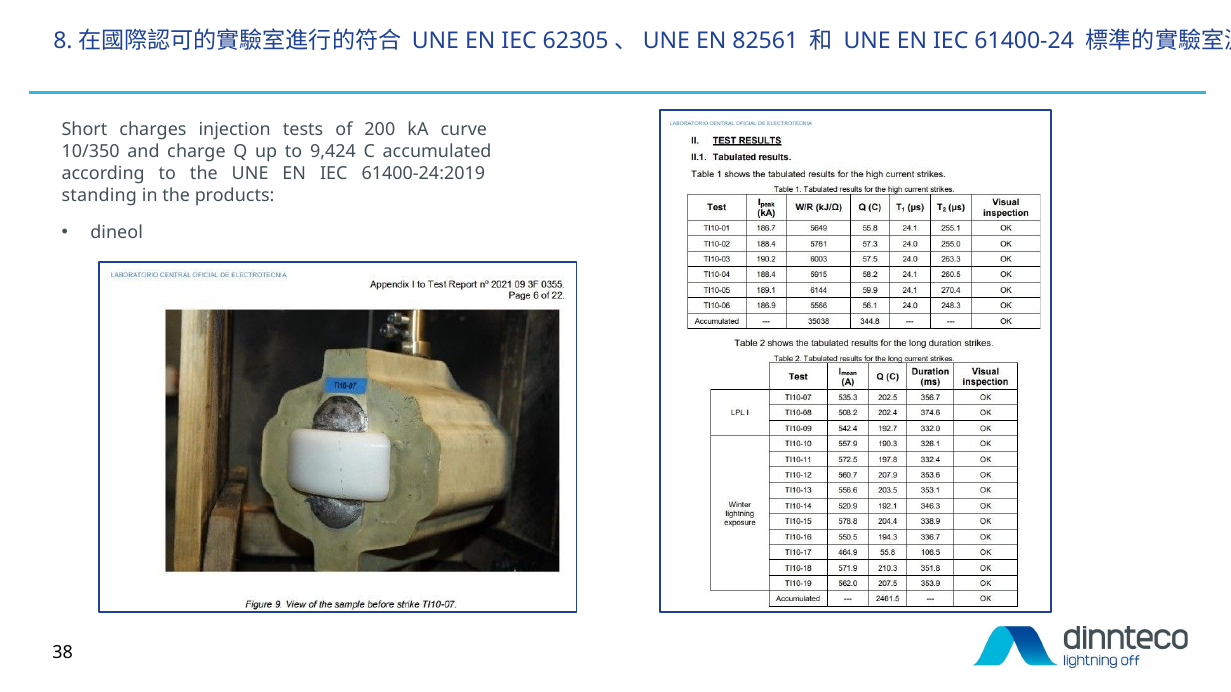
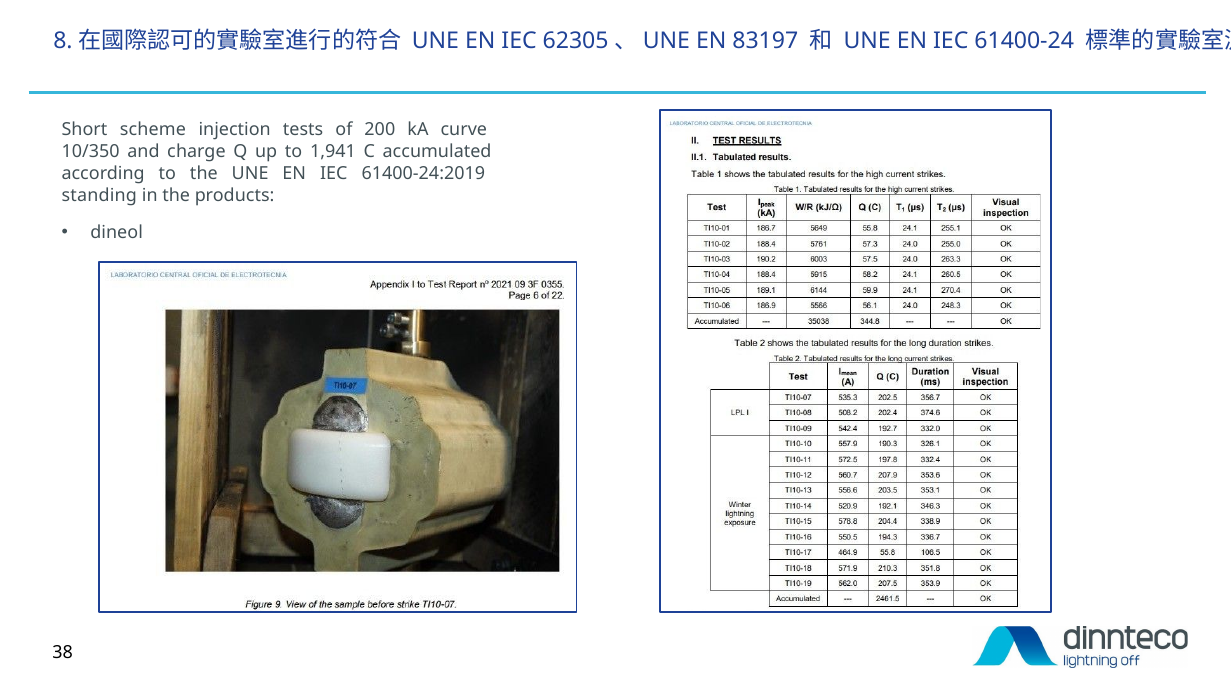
82561: 82561 -> 83197 (765, 41)
charges: charges -> scheme (153, 130)
9,424: 9,424 -> 1,941 (333, 152)
